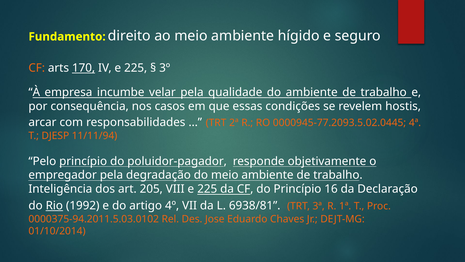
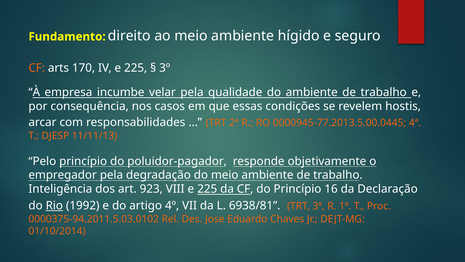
170 underline: present -> none (84, 68)
0000945-77.2093.5.02.0445: 0000945-77.2093.5.02.0445 -> 0000945-77.2013.5.00.0445 (339, 123)
11/11/94: 11/11/94 -> 11/11/13 (95, 136)
205: 205 -> 923 (151, 189)
